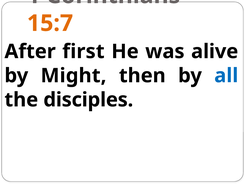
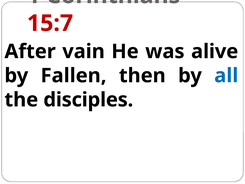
15:7 colour: orange -> red (50, 23)
first: first -> vain (84, 51)
Might: Might -> Fallen (74, 76)
